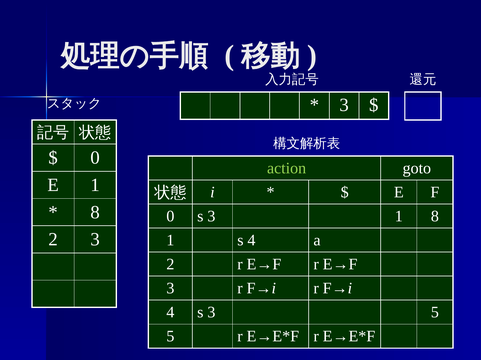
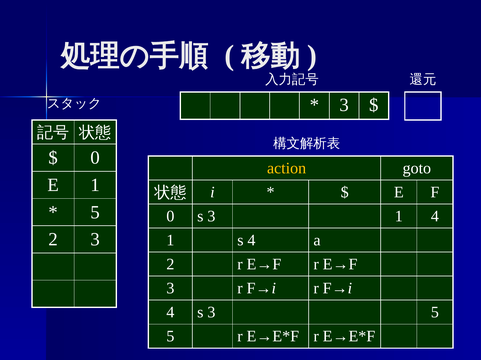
action colour: light green -> yellow (287, 168)
8: 8 -> 5 (95, 213)
1 8: 8 -> 4 (435, 217)
